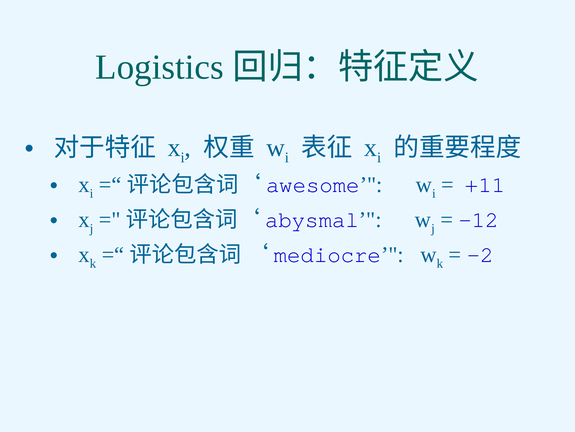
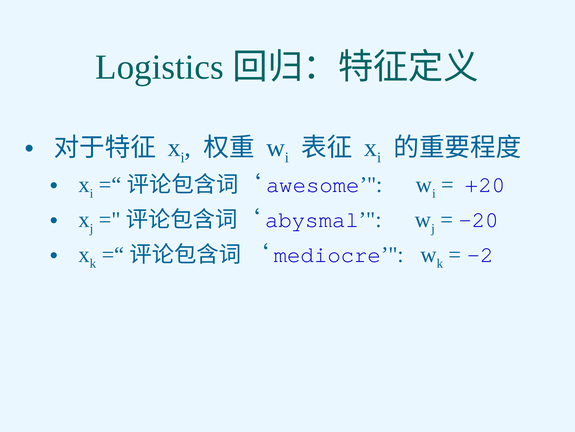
+11: +11 -> +20 (485, 184)
-12: -12 -> -20 (479, 219)
